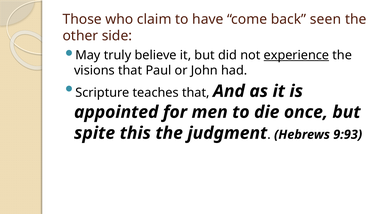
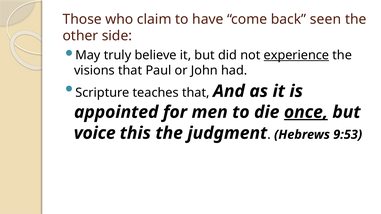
once underline: none -> present (306, 112)
spite: spite -> voice (95, 133)
9:93: 9:93 -> 9:53 (348, 135)
